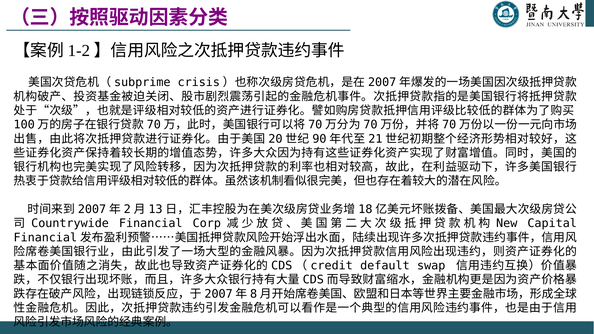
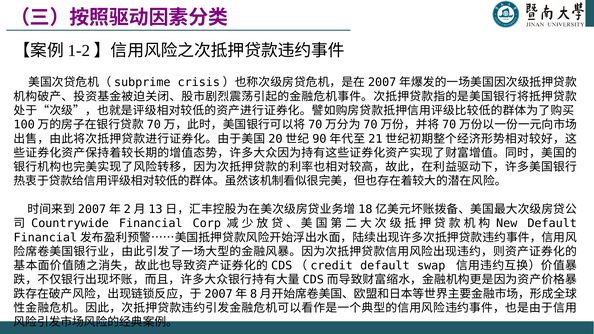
Capital: Capital -> Default (552, 224)
